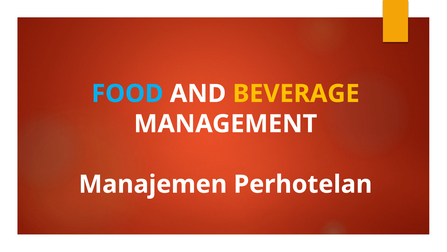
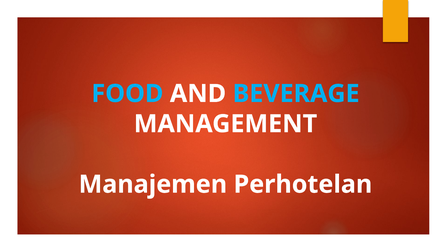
BEVERAGE colour: yellow -> light blue (296, 93)
